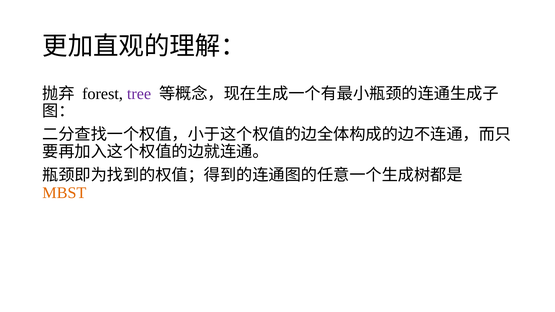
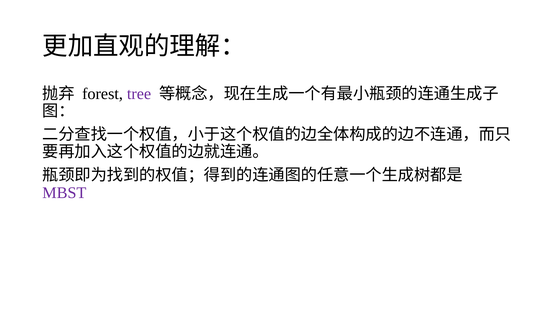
MBST colour: orange -> purple (64, 193)
